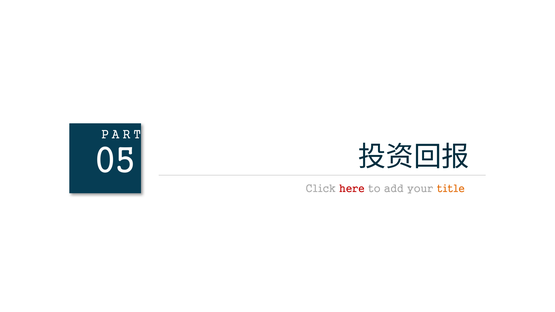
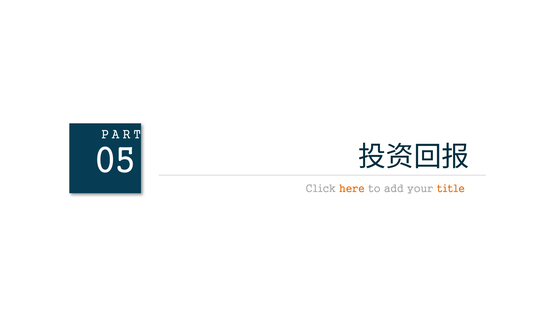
here colour: red -> orange (352, 189)
